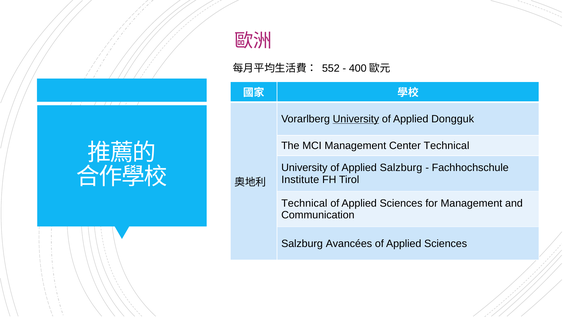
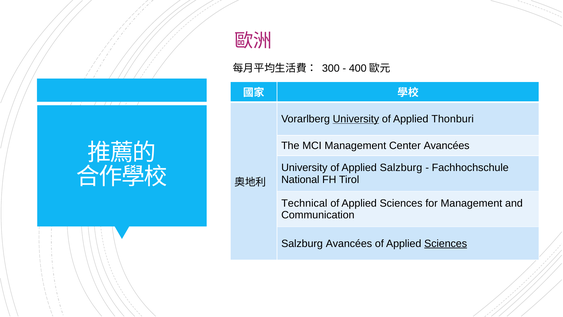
552: 552 -> 300 (331, 68)
Dongguk: Dongguk -> Thonburi (453, 119)
Center Technical: Technical -> Avancées (447, 146)
Institute: Institute -> National (300, 179)
Sciences underline: none -> present (446, 243)
